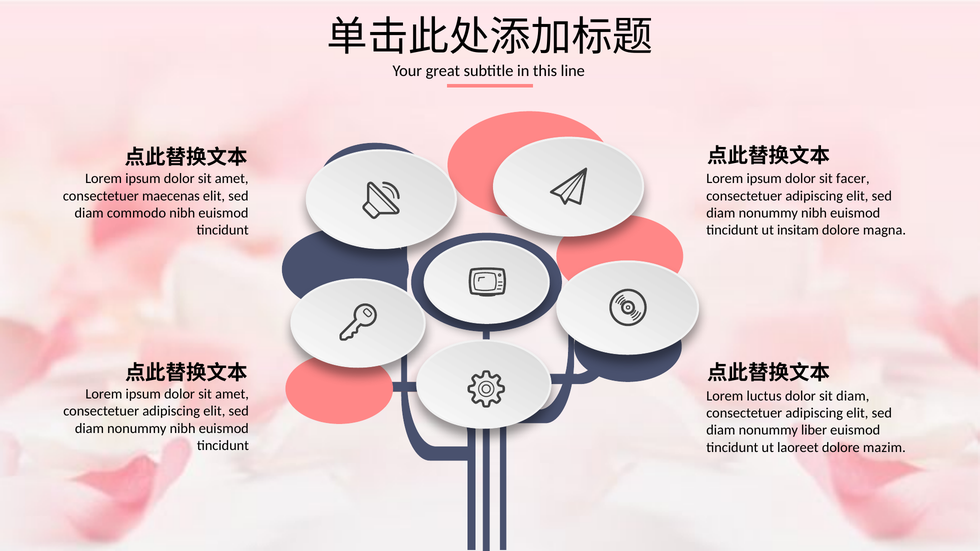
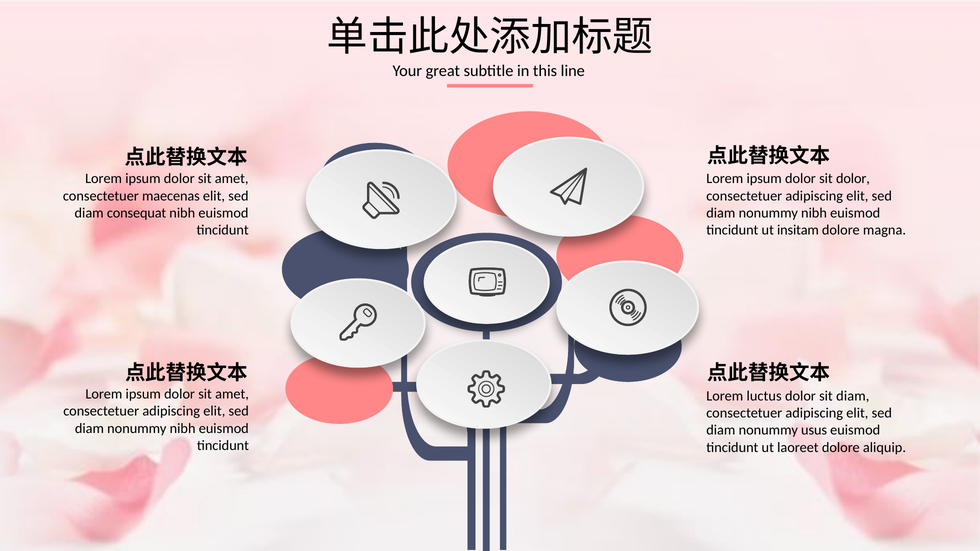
sit facer: facer -> dolor (853, 179)
commodo: commodo -> consequat (137, 213)
liber: liber -> usus (814, 430)
mazim: mazim -> aliquip (884, 448)
